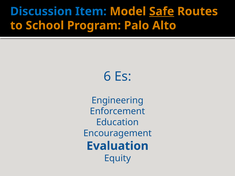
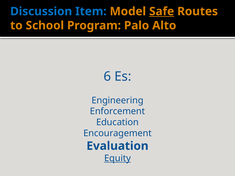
Equity underline: none -> present (118, 158)
